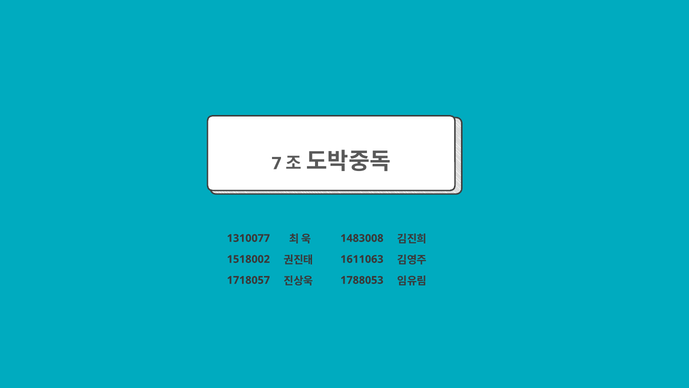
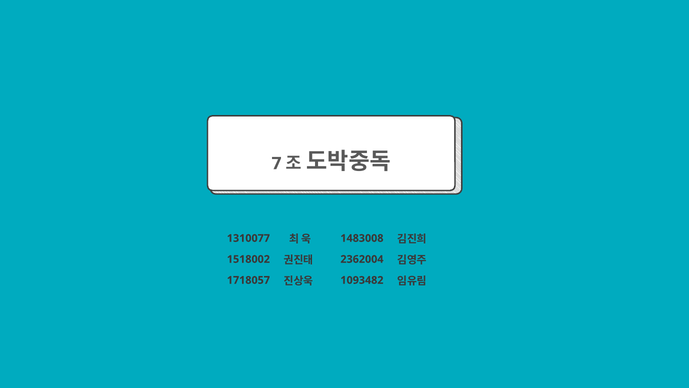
1611063: 1611063 -> 2362004 (362, 259)
1788053: 1788053 -> 1093482 (362, 280)
